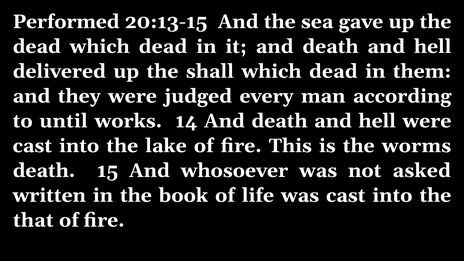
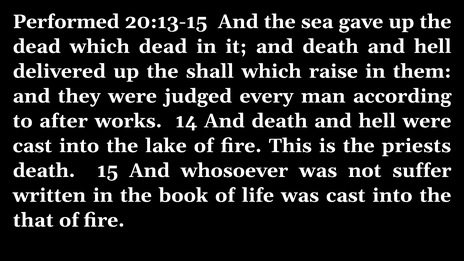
dead: dead -> raise (333, 71)
until: until -> after (64, 121)
worms: worms -> priests (416, 146)
asked: asked -> suffer (422, 171)
